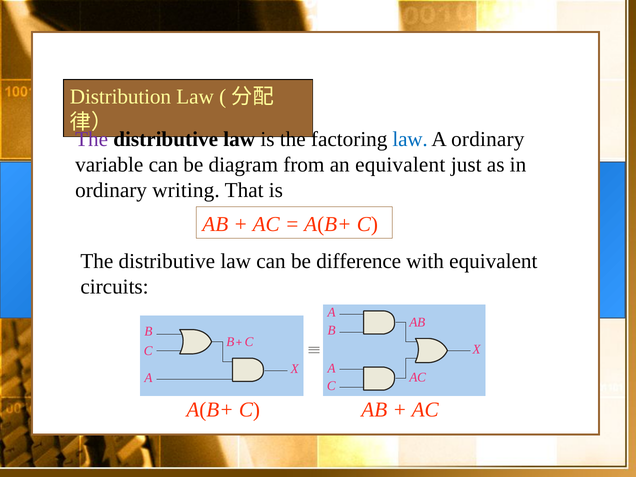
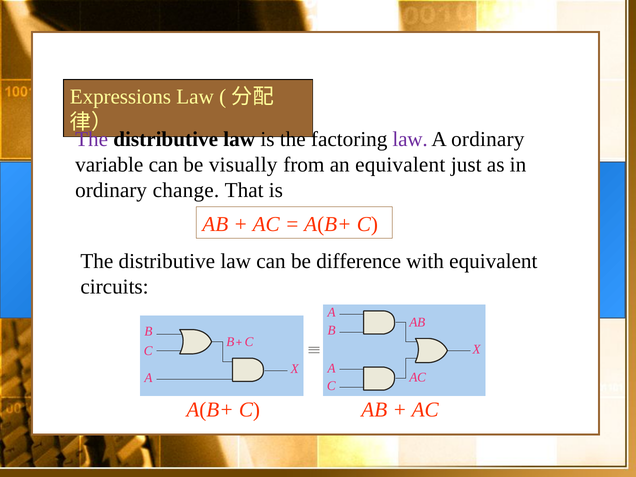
Distribution: Distribution -> Expressions (120, 97)
law colour: blue -> purple (410, 139)
diagram: diagram -> visually (243, 165)
writing: writing -> change (186, 190)
